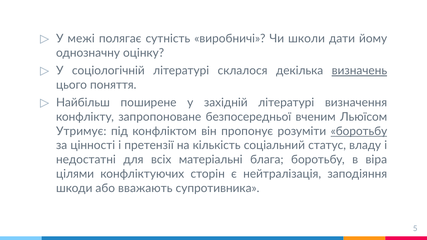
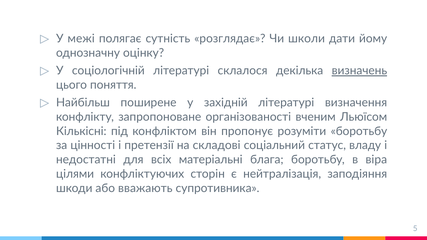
виробничі: виробничі -> розглядає (230, 39)
безпосередньої: безпосередньої -> організованості (248, 117)
Утримує: Утримує -> Кількісні (81, 131)
боротьбу underline: present -> none (359, 131)
кількість: кількість -> складові (217, 146)
